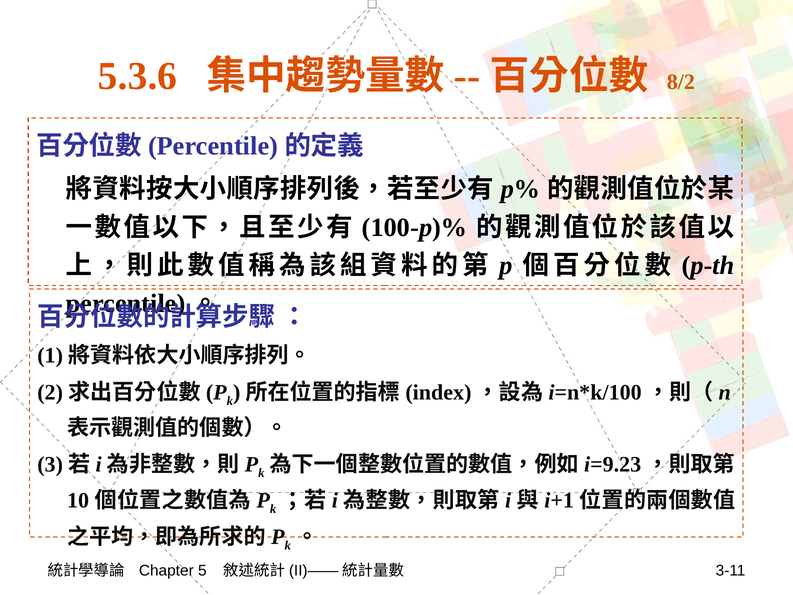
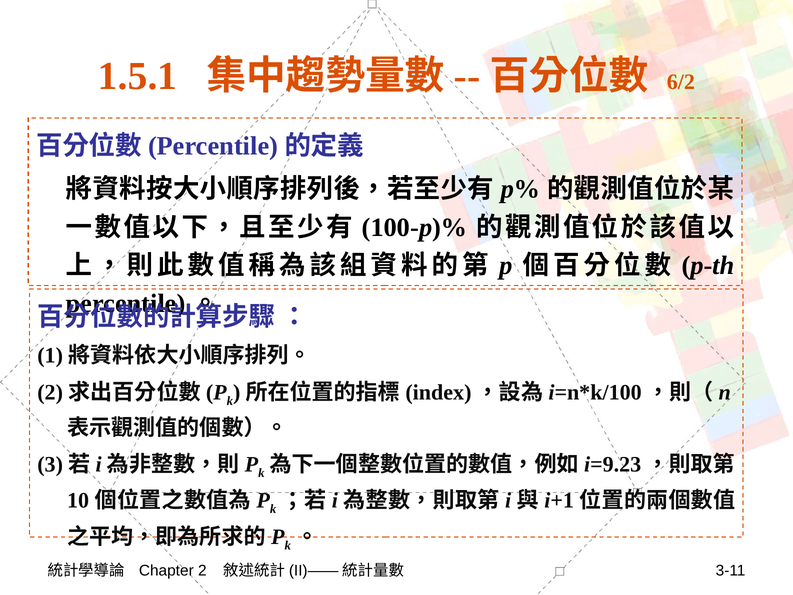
5.3.6: 5.3.6 -> 1.5.1 (138, 76)
8/2: 8/2 -> 6/2 (681, 82)
5: 5 -> 2 (202, 570)
